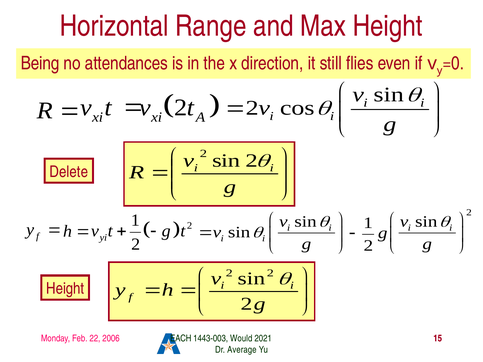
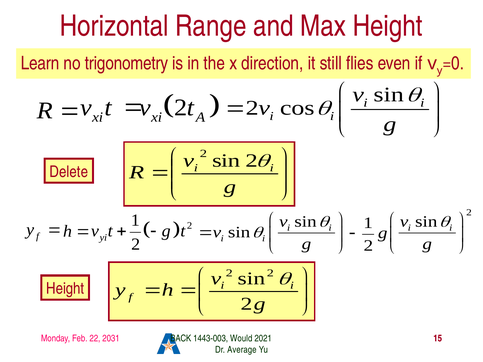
Being: Being -> Learn (40, 63)
attendances: attendances -> trigonometry (126, 63)
2006: 2006 -> 2031 (111, 339)
EACH: EACH -> BACK (181, 339)
